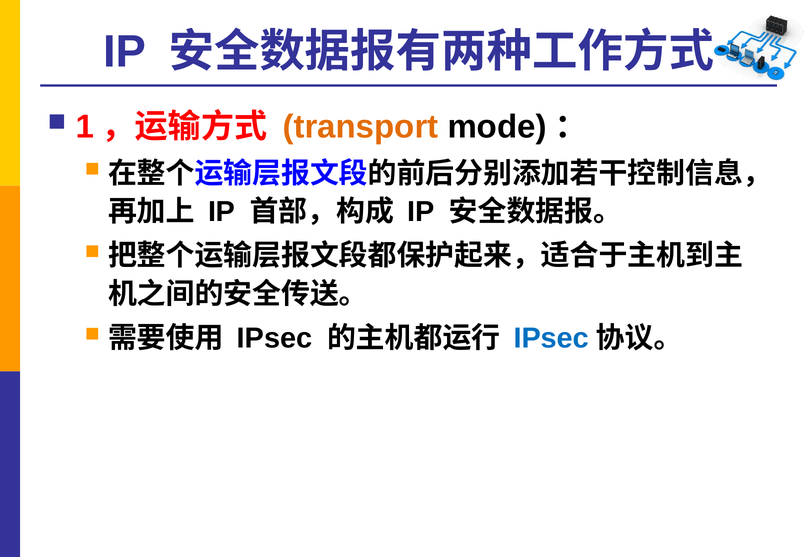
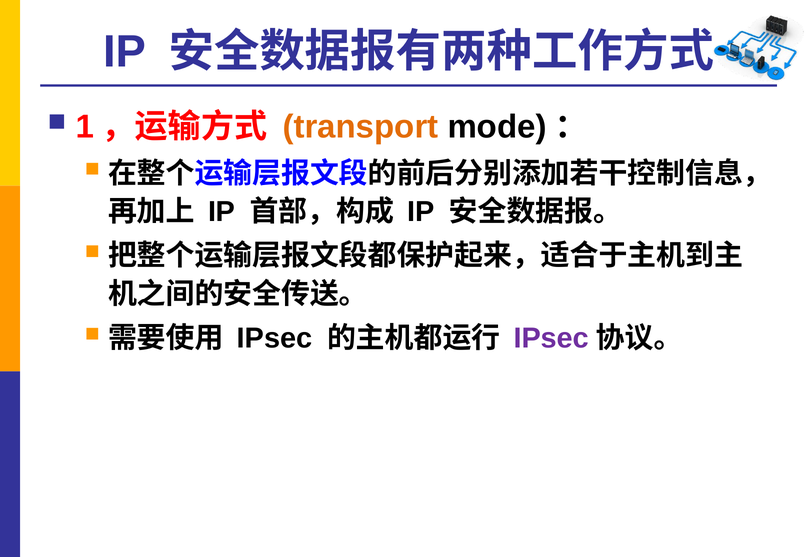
IPsec colour: blue -> purple (551, 339)
